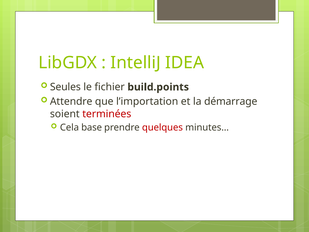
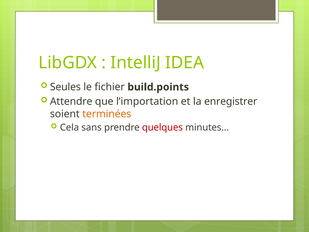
démarrage: démarrage -> enregistrer (231, 101)
terminées colour: red -> orange (107, 114)
base: base -> sans (92, 127)
